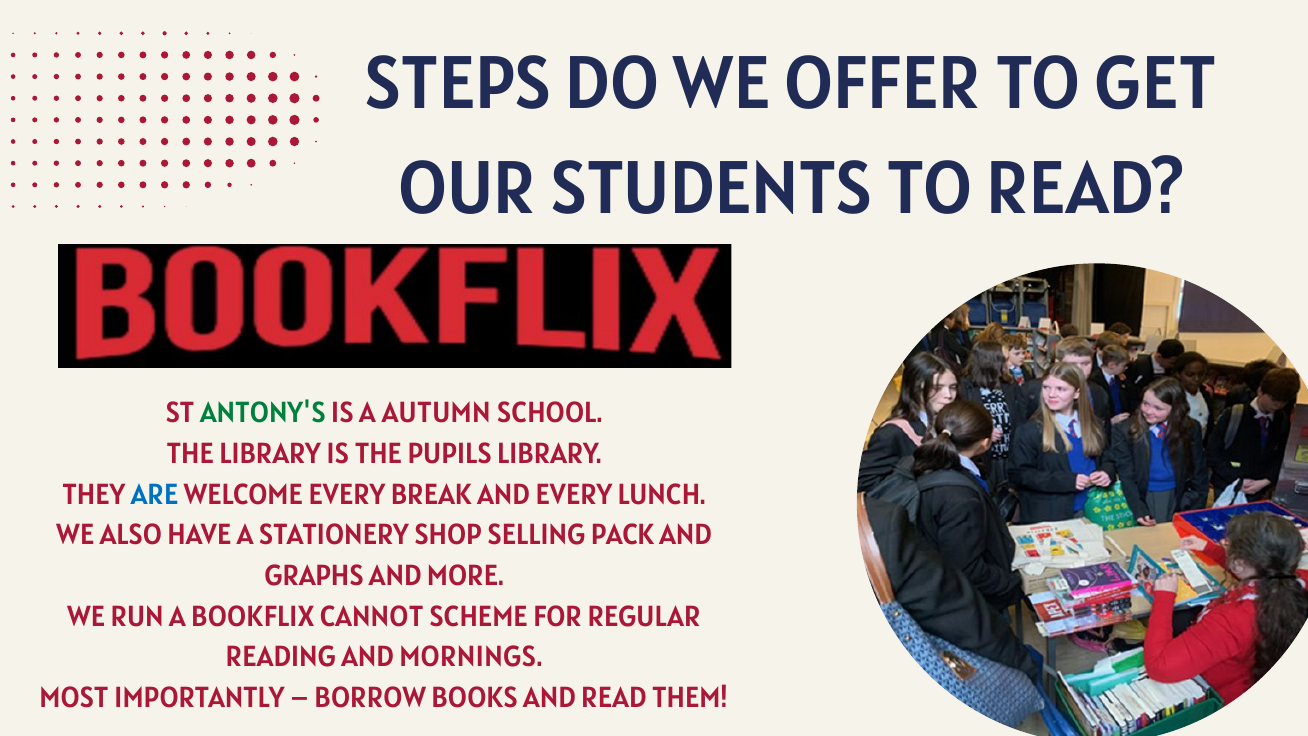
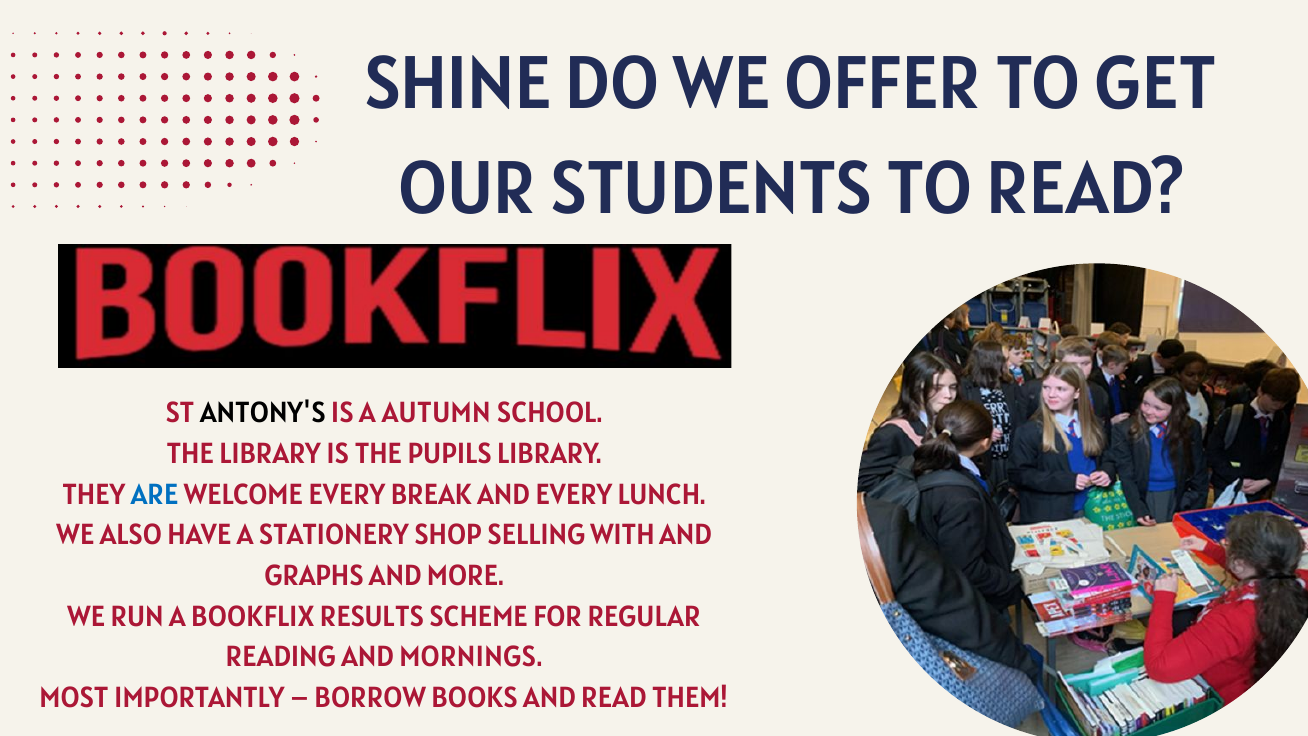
STEPS: STEPS -> SHINE (458, 84)
ANTONY'S colour: green -> black (263, 413)
PACK: PACK -> WITH (623, 535)
CANNOT: CANNOT -> RESULTS (372, 616)
